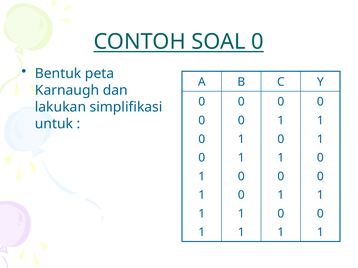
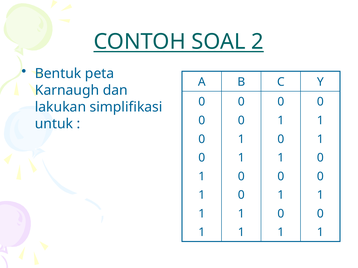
SOAL 0: 0 -> 2 (257, 42)
